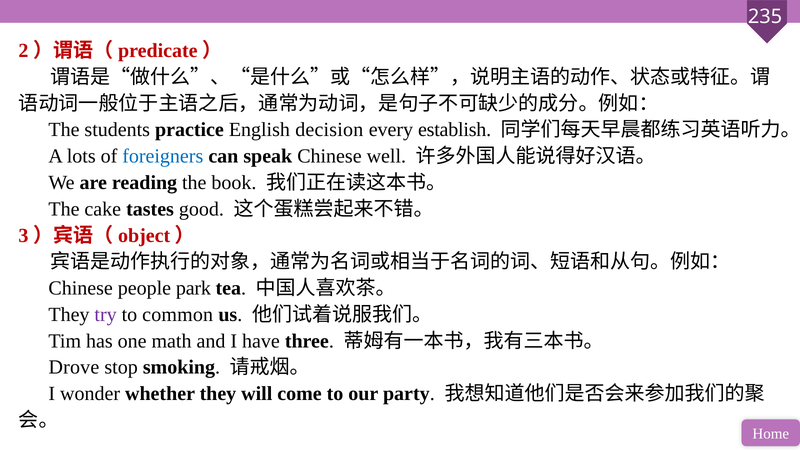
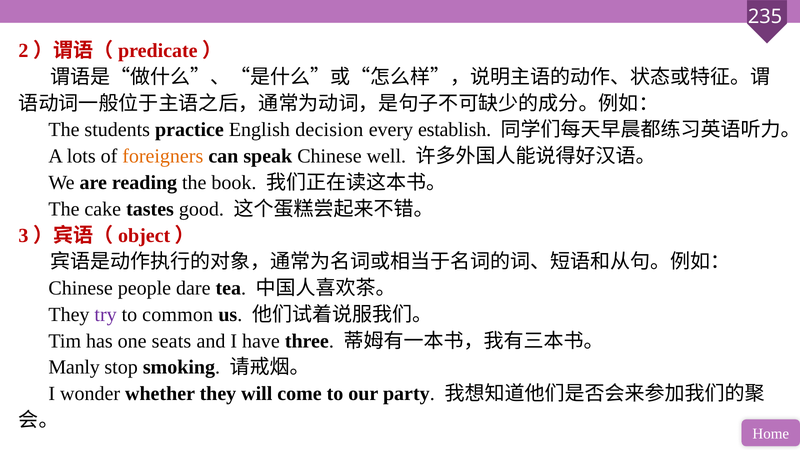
foreigners colour: blue -> orange (163, 156)
park: park -> dare (193, 288)
math: math -> seats (171, 341)
Drove: Drove -> Manly (74, 367)
